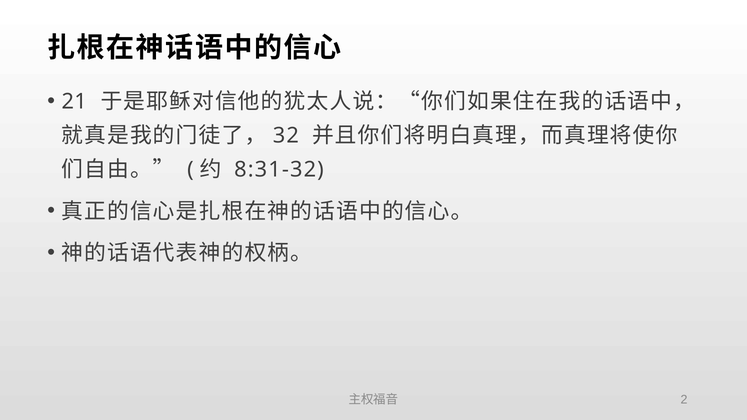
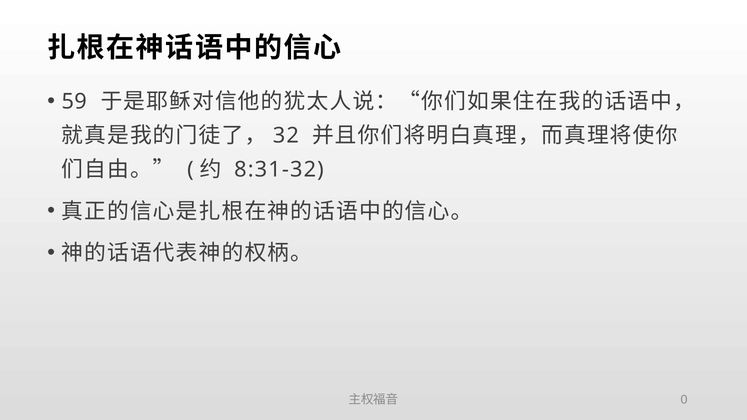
21: 21 -> 59 (74, 102)
2: 2 -> 0 (684, 400)
